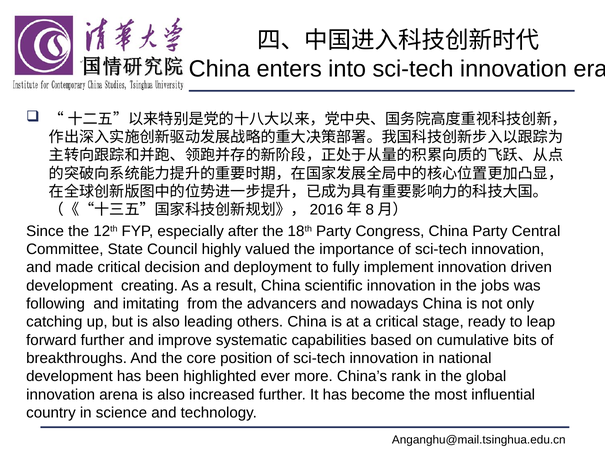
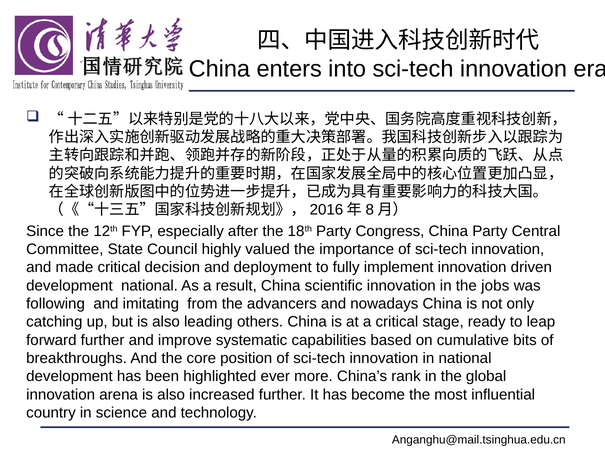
development creating: creating -> national (150, 285)
